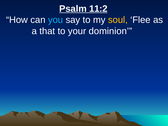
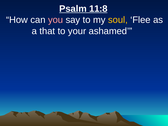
11:2: 11:2 -> 11:8 (98, 9)
you colour: light blue -> pink (56, 20)
dominion: dominion -> ashamed (110, 31)
